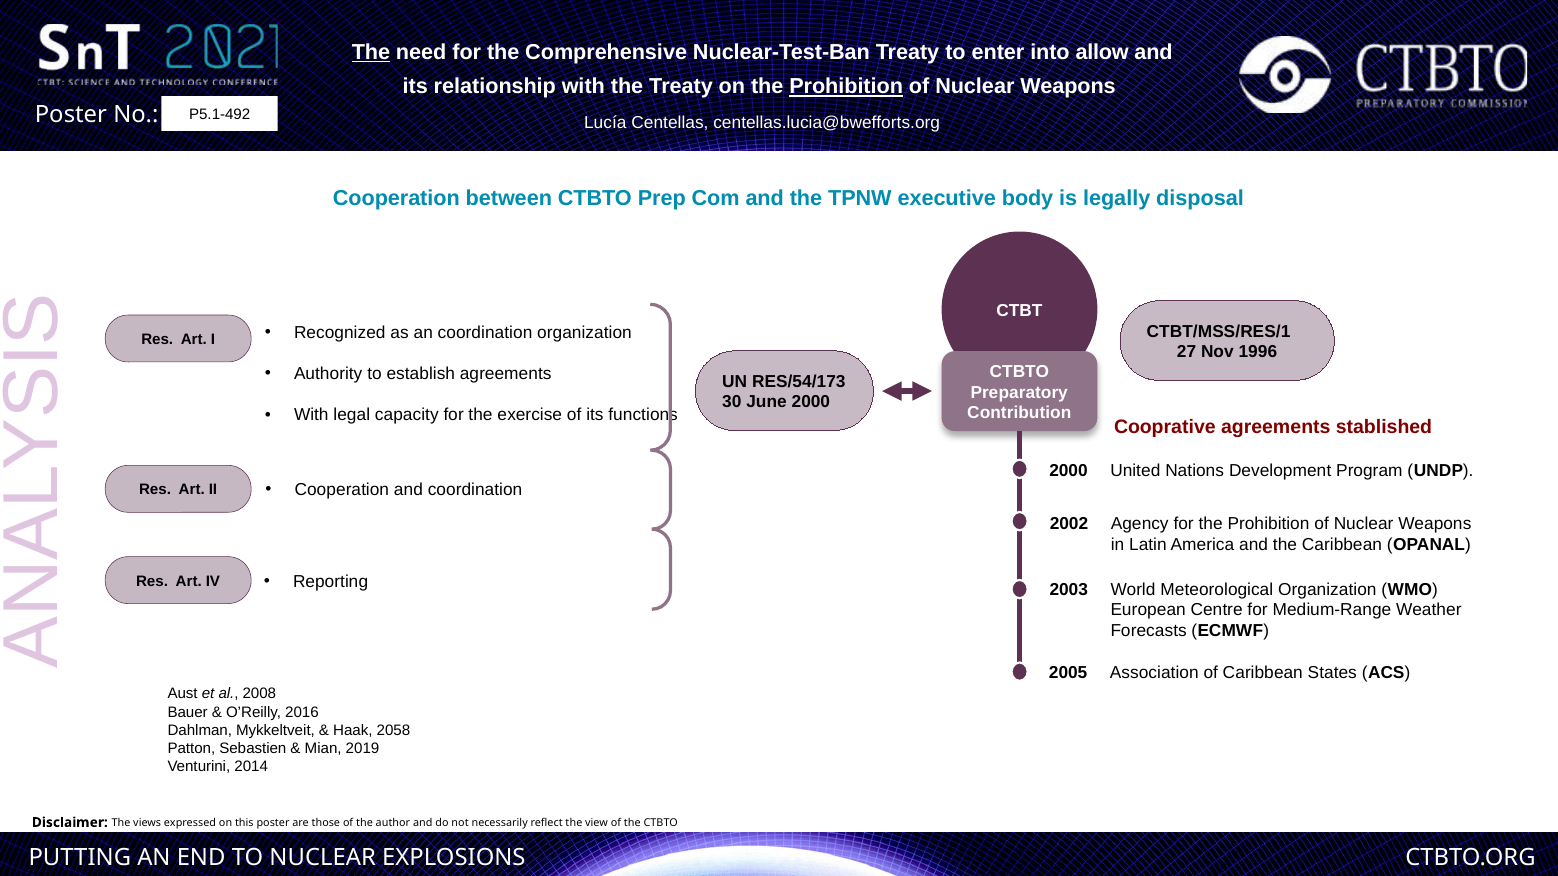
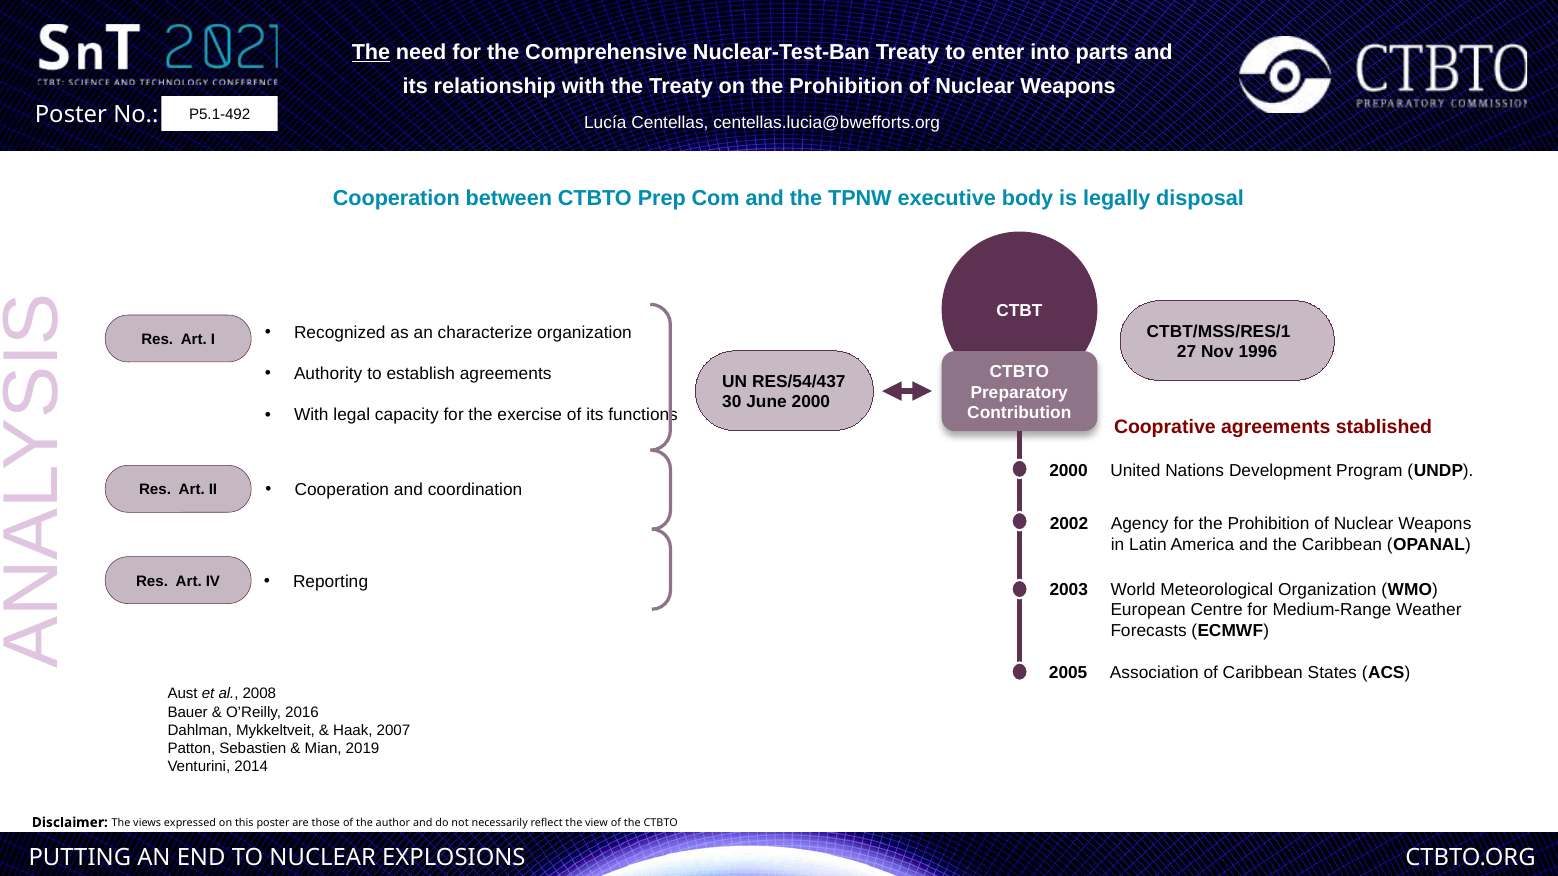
allow: allow -> parts (1102, 52)
Prohibition underline: present -> none (846, 87)
an coordination: coordination -> characterize (485, 333)
RES/54/173: RES/54/173 -> RES/54/437 (799, 382)
2058: 2058 -> 2007 (393, 731)
